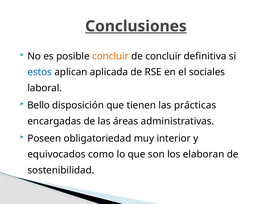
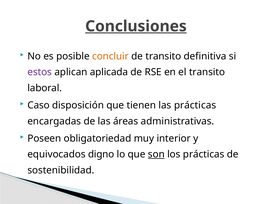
de concluir: concluir -> transito (163, 56)
estos colour: blue -> purple (40, 72)
el sociales: sociales -> transito (207, 72)
Bello: Bello -> Caso (39, 105)
como: como -> digno (101, 154)
son underline: none -> present (156, 154)
los elaboran: elaboran -> prácticas (204, 154)
